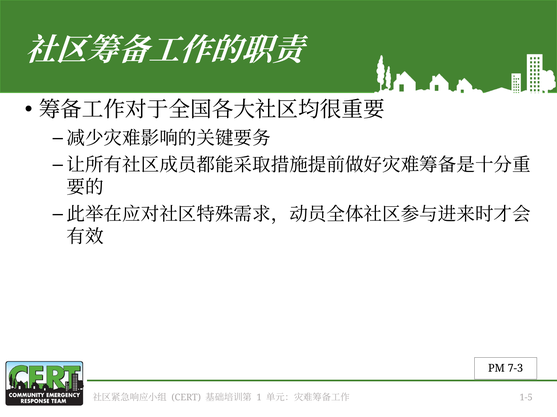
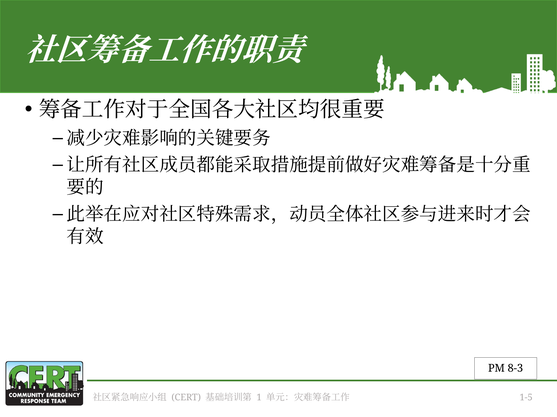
7-3: 7-3 -> 8-3 (515, 369)
